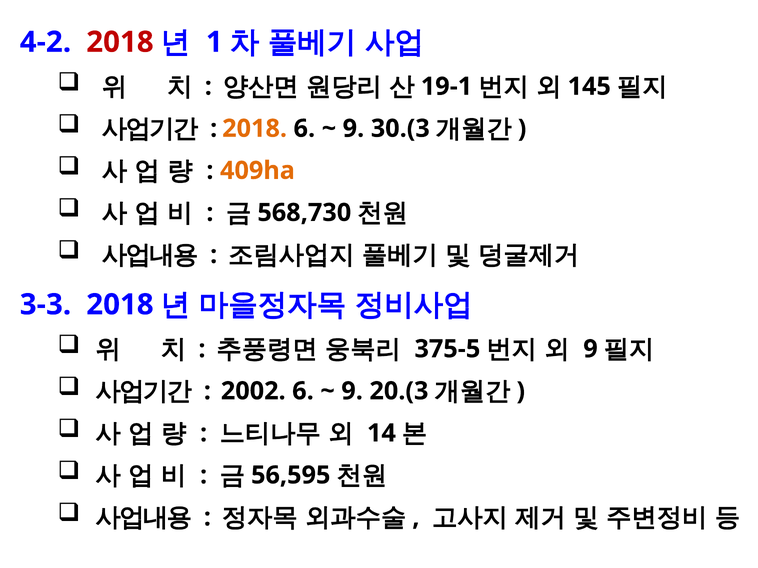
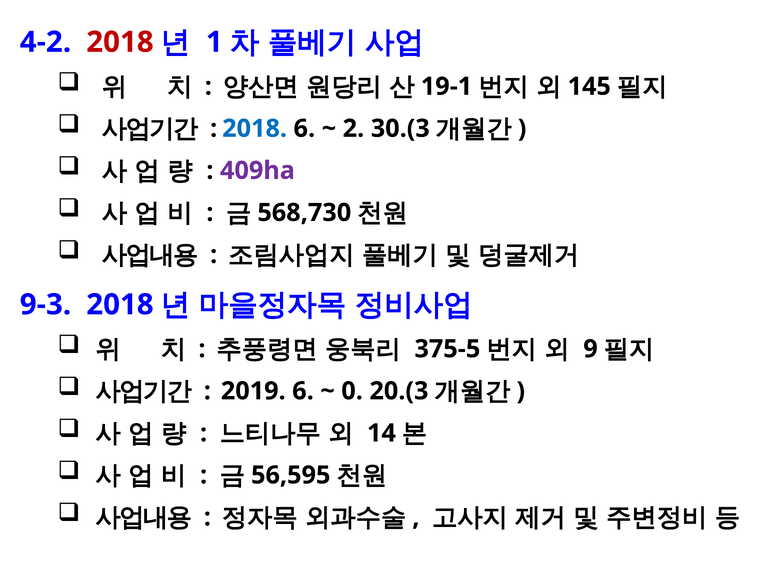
2018 colour: orange -> blue (255, 129)
9: 9 -> 2 (353, 129)
409ha colour: orange -> purple (257, 171)
3-3: 3-3 -> 9-3 (45, 305)
2002: 2002 -> 2019 (253, 391)
9: 9 -> 0 (352, 391)
